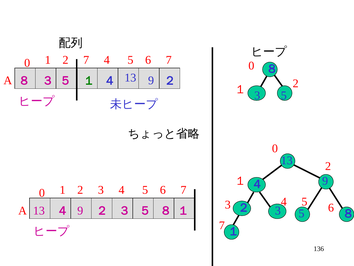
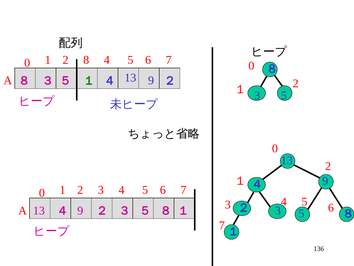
2 7: 7 -> 8 (86, 60)
